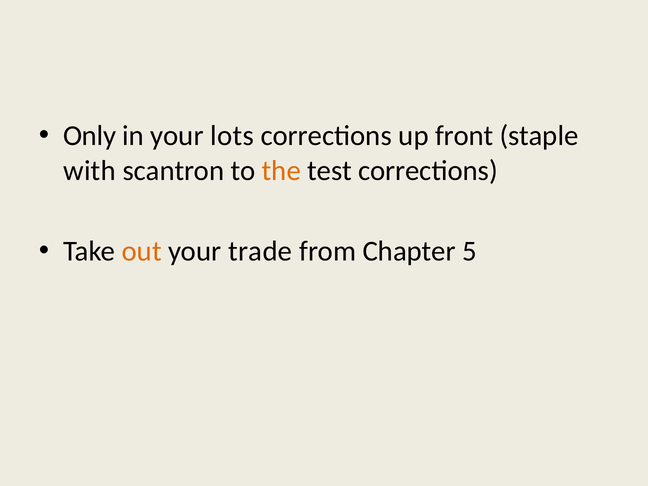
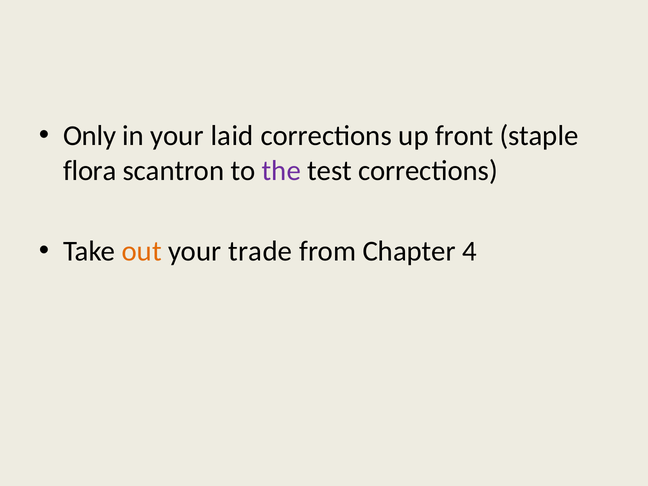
lots: lots -> laid (232, 136)
with: with -> flora (90, 171)
the colour: orange -> purple (281, 171)
5: 5 -> 4 (469, 251)
